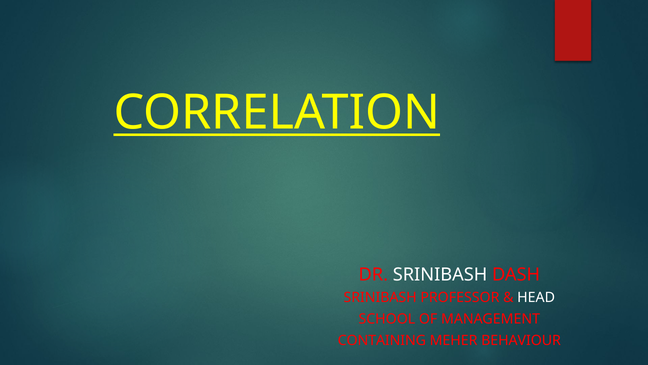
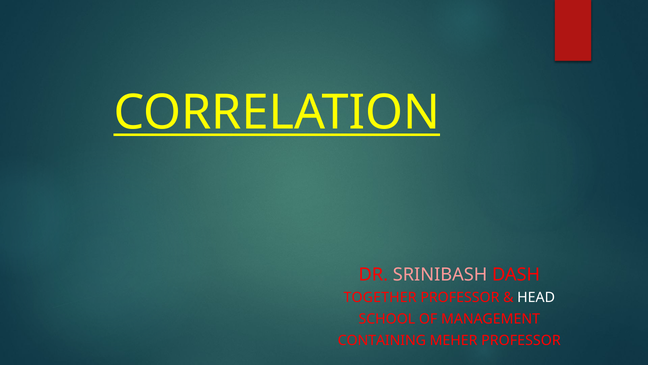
SRINIBASH colour: white -> pink (440, 274)
SRINIBASH: SRINIBASH -> TOGETHER (380, 297)
MEHER BEHAVIOUR: BEHAVIOUR -> PROFESSOR (521, 340)
